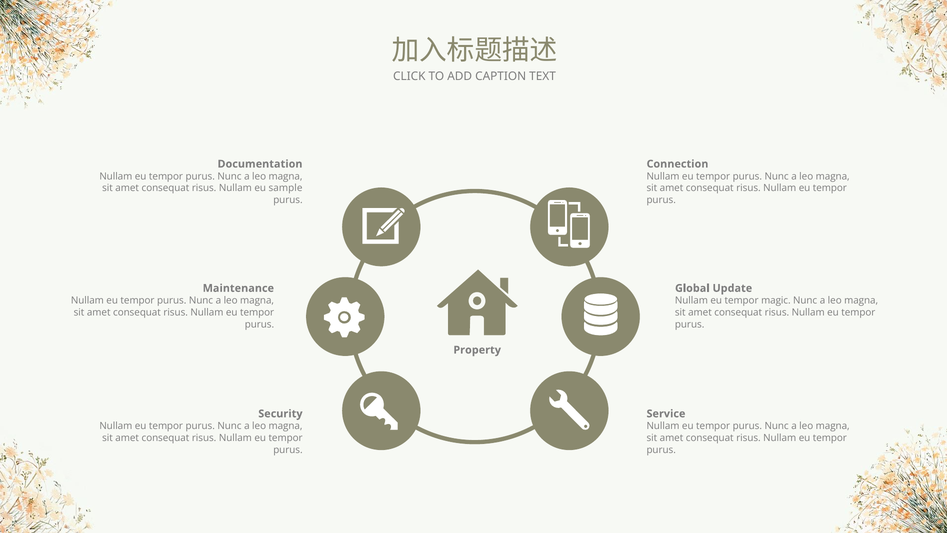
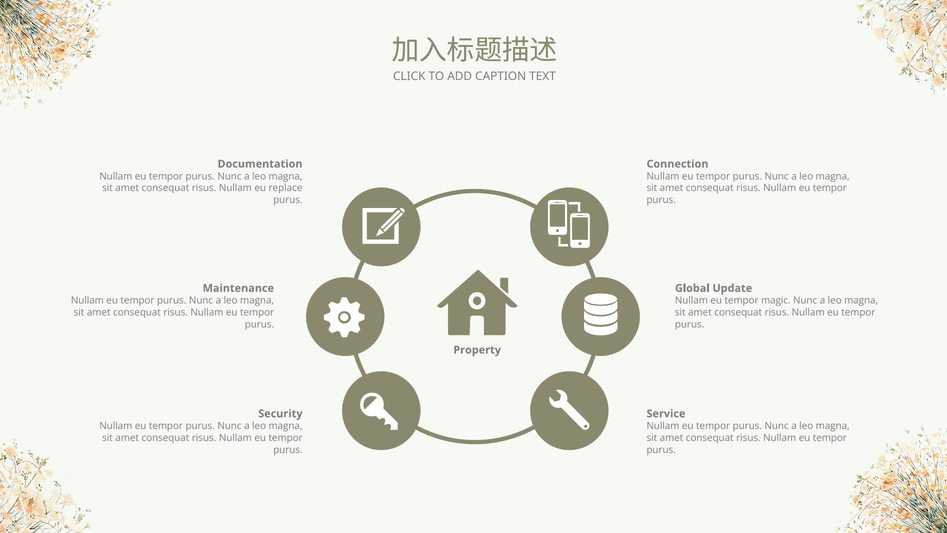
sample: sample -> replace (286, 188)
